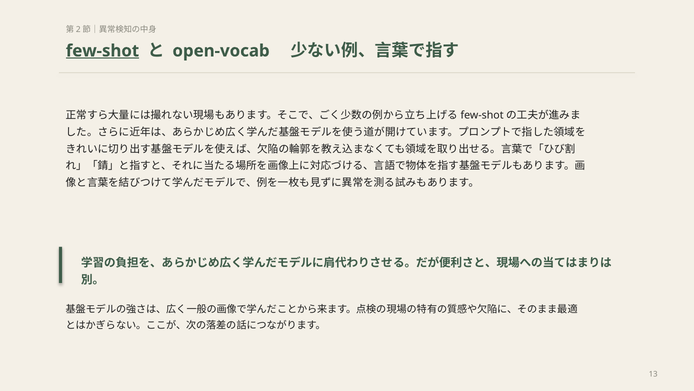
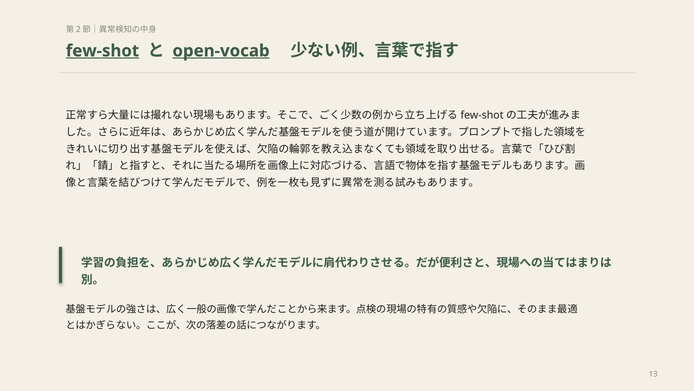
open-vocab underline: none -> present (221, 51)
